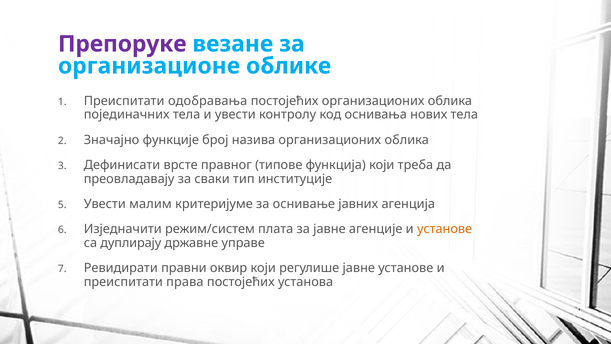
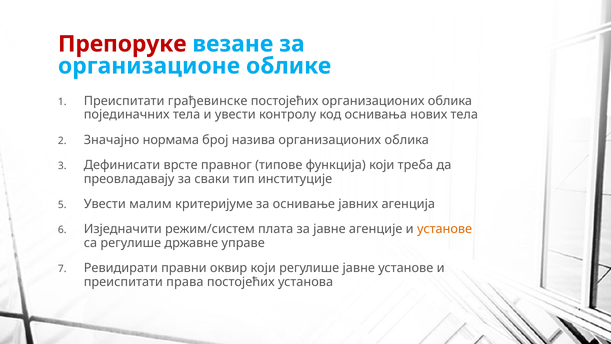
Препоруке colour: purple -> red (122, 44)
одобравања: одобравања -> грађевинске (208, 101)
функције: функције -> нормама (171, 140)
са дуплирају: дуплирају -> регулише (131, 243)
